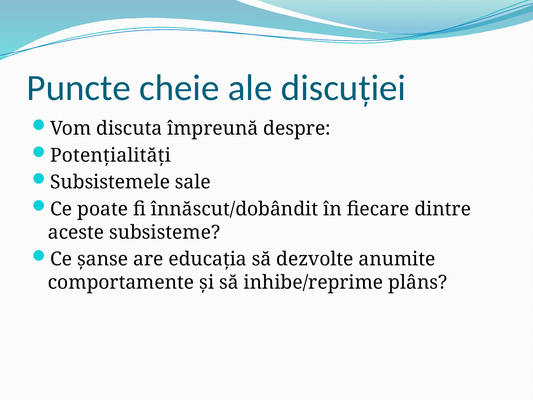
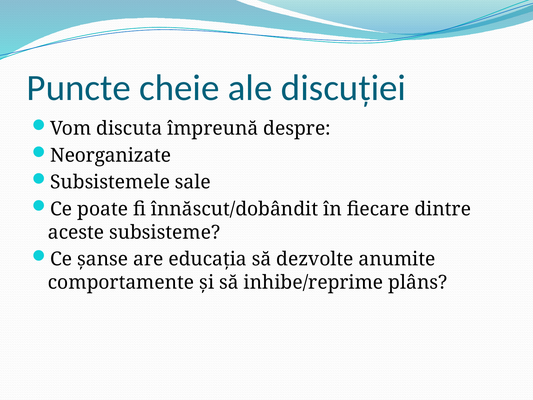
Potențialități: Potențialități -> Neorganizate (111, 155)
